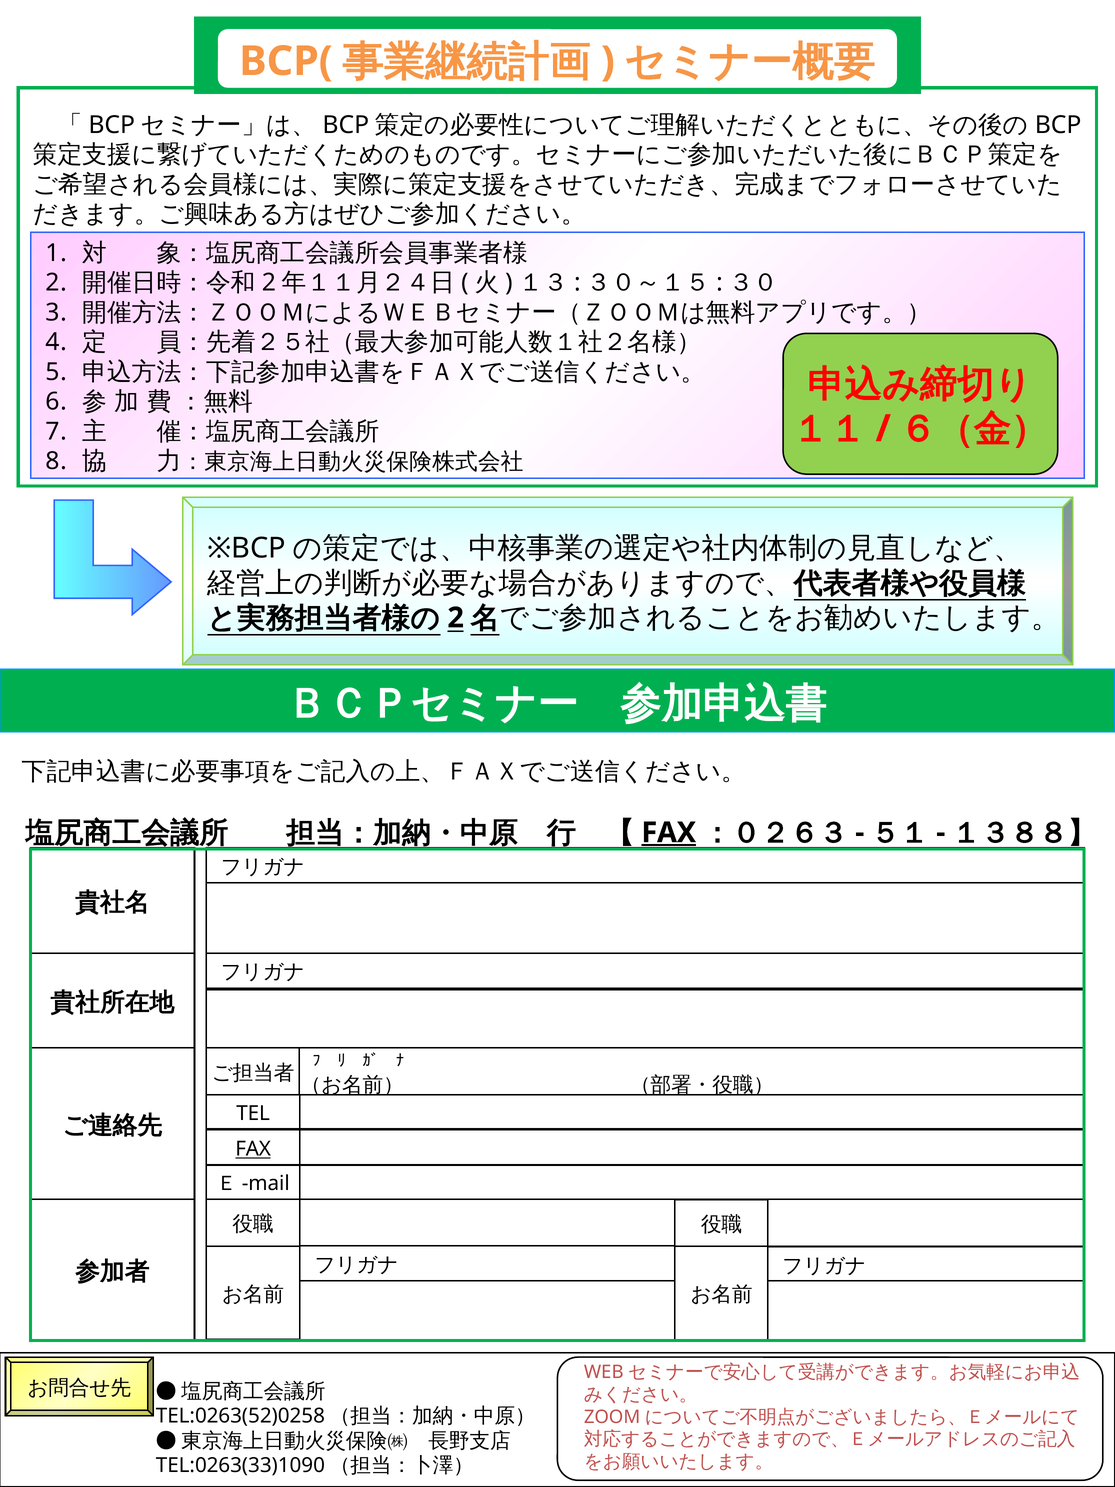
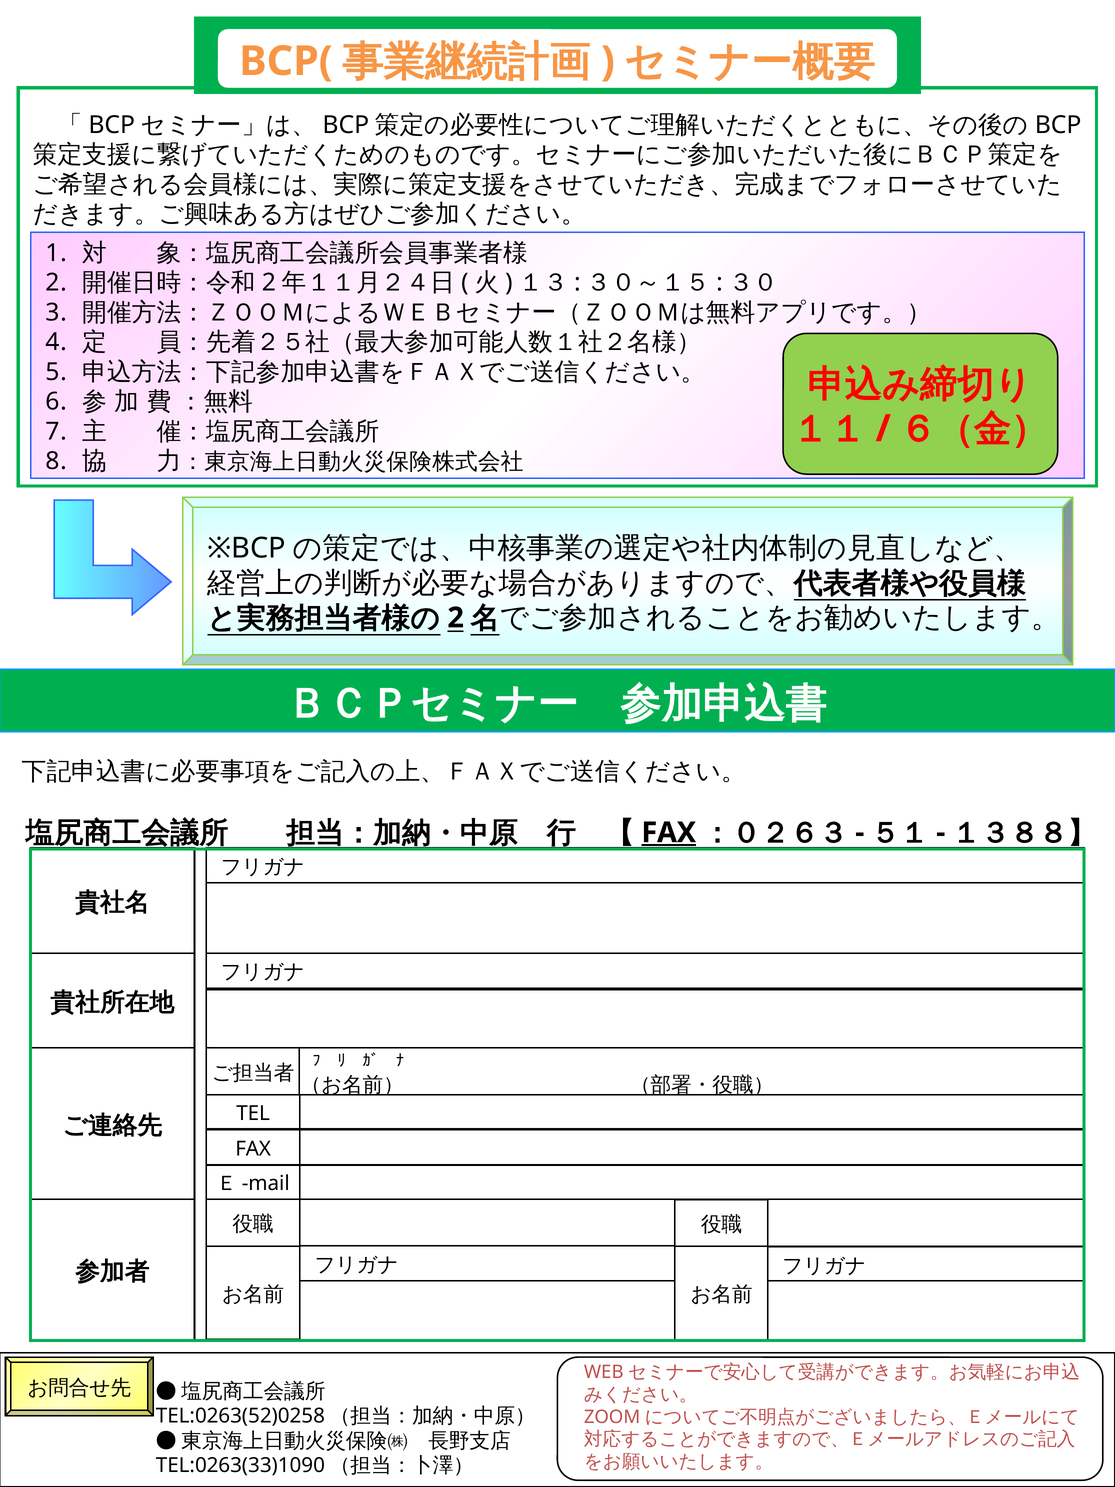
FAX underline: present -> none (253, 1149)
